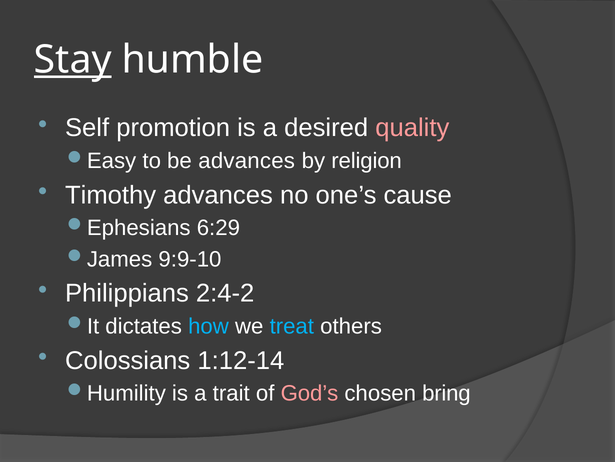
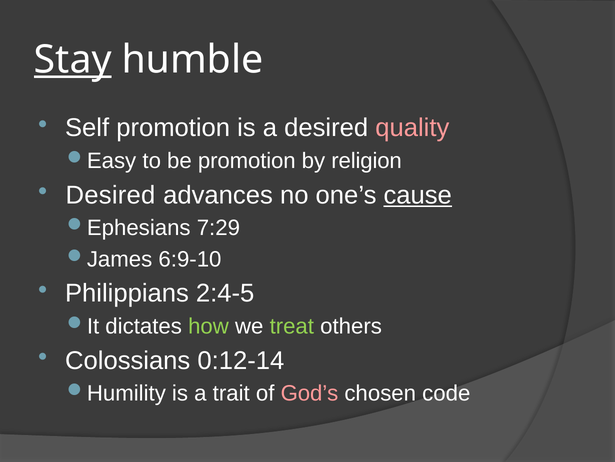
be advances: advances -> promotion (247, 161)
Timothy: Timothy -> Desired (110, 195)
cause underline: none -> present (418, 195)
6:29: 6:29 -> 7:29 (218, 228)
9:9-10: 9:9-10 -> 6:9-10 (190, 259)
2:4-2: 2:4-2 -> 2:4-5 (225, 293)
how colour: light blue -> light green (209, 326)
treat colour: light blue -> light green (292, 326)
1:12-14: 1:12-14 -> 0:12-14 (241, 360)
bring: bring -> code (446, 393)
